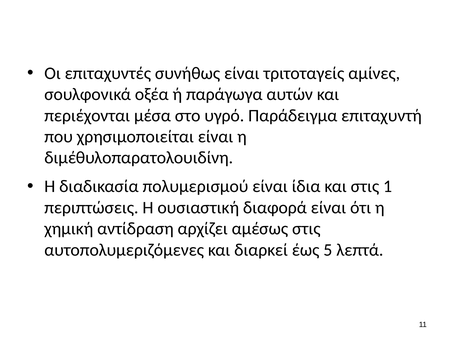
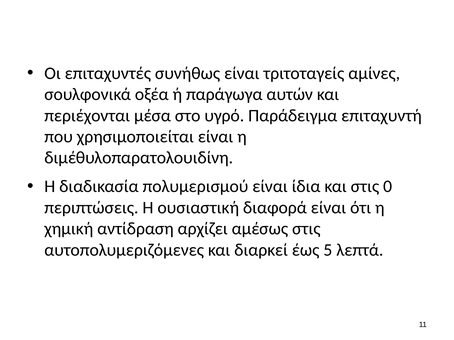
1: 1 -> 0 (388, 187)
